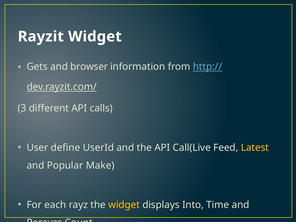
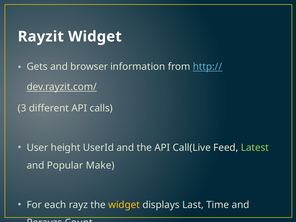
define: define -> height (66, 148)
Latest colour: yellow -> light green (255, 148)
Into: Into -> Last (193, 205)
